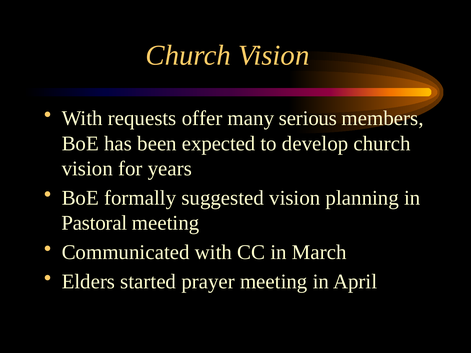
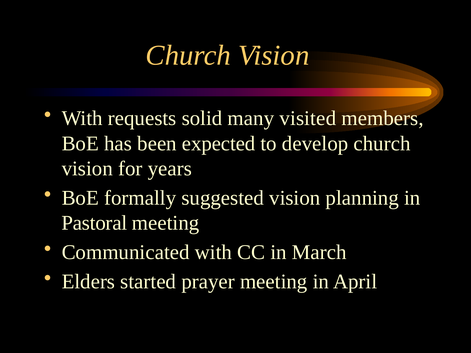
offer: offer -> solid (202, 118)
serious: serious -> visited (308, 118)
